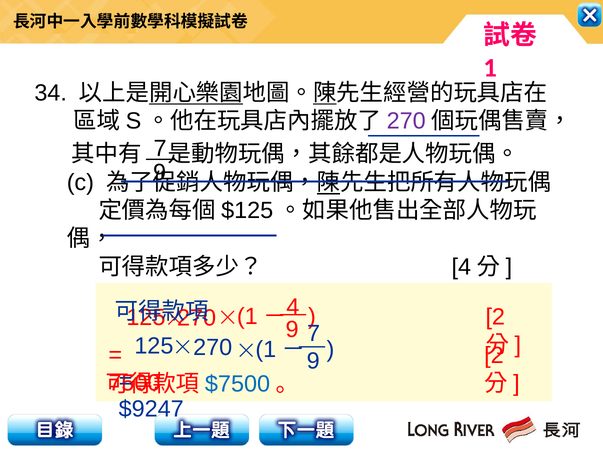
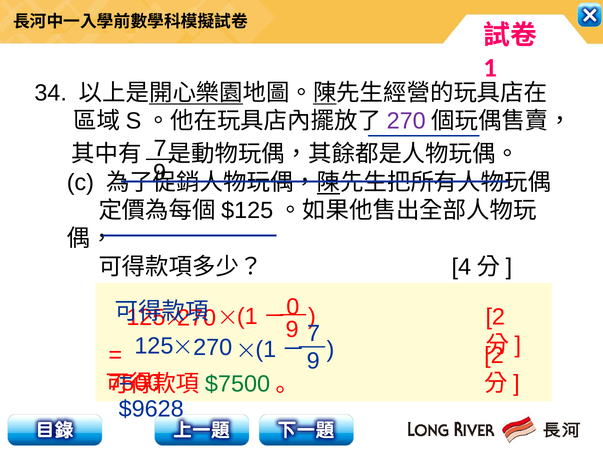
4: 4 -> 0 (293, 307)
$7500 colour: blue -> green (238, 384)
$9247: $9247 -> $9628 (151, 409)
